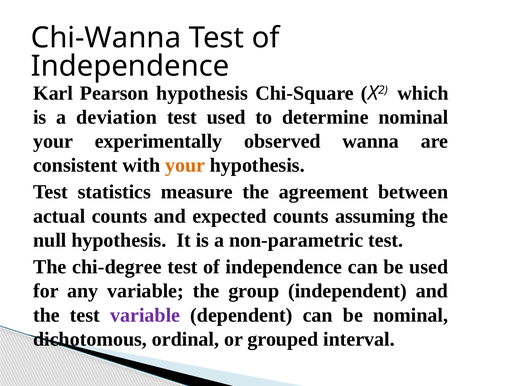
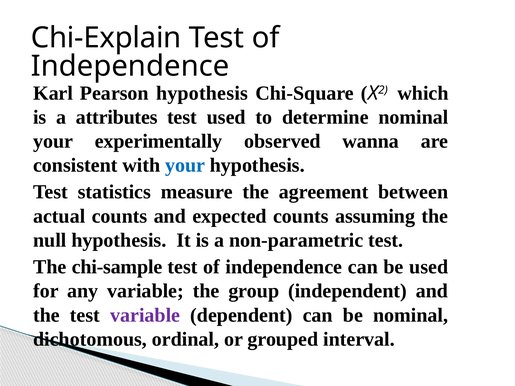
Chi-Wanna: Chi-Wanna -> Chi-Explain (106, 38)
deviation: deviation -> attributes (117, 117)
your colour: orange -> blue (185, 165)
chi-degree: chi-degree -> chi-sample (117, 267)
